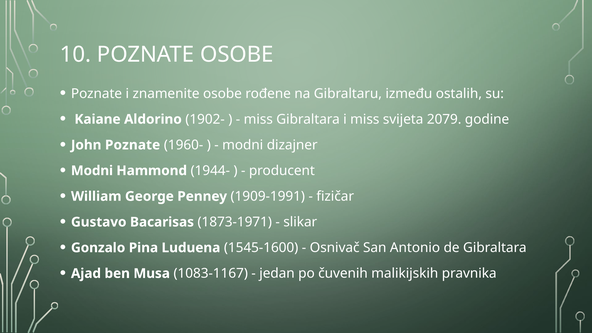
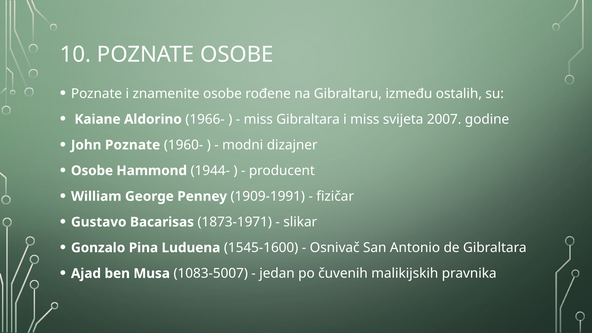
1902-: 1902- -> 1966- (205, 119)
2079: 2079 -> 2007 (444, 119)
Modni: Modni -> Osobe (92, 171)
1083-1167: 1083-1167 -> 1083-5007 (211, 273)
